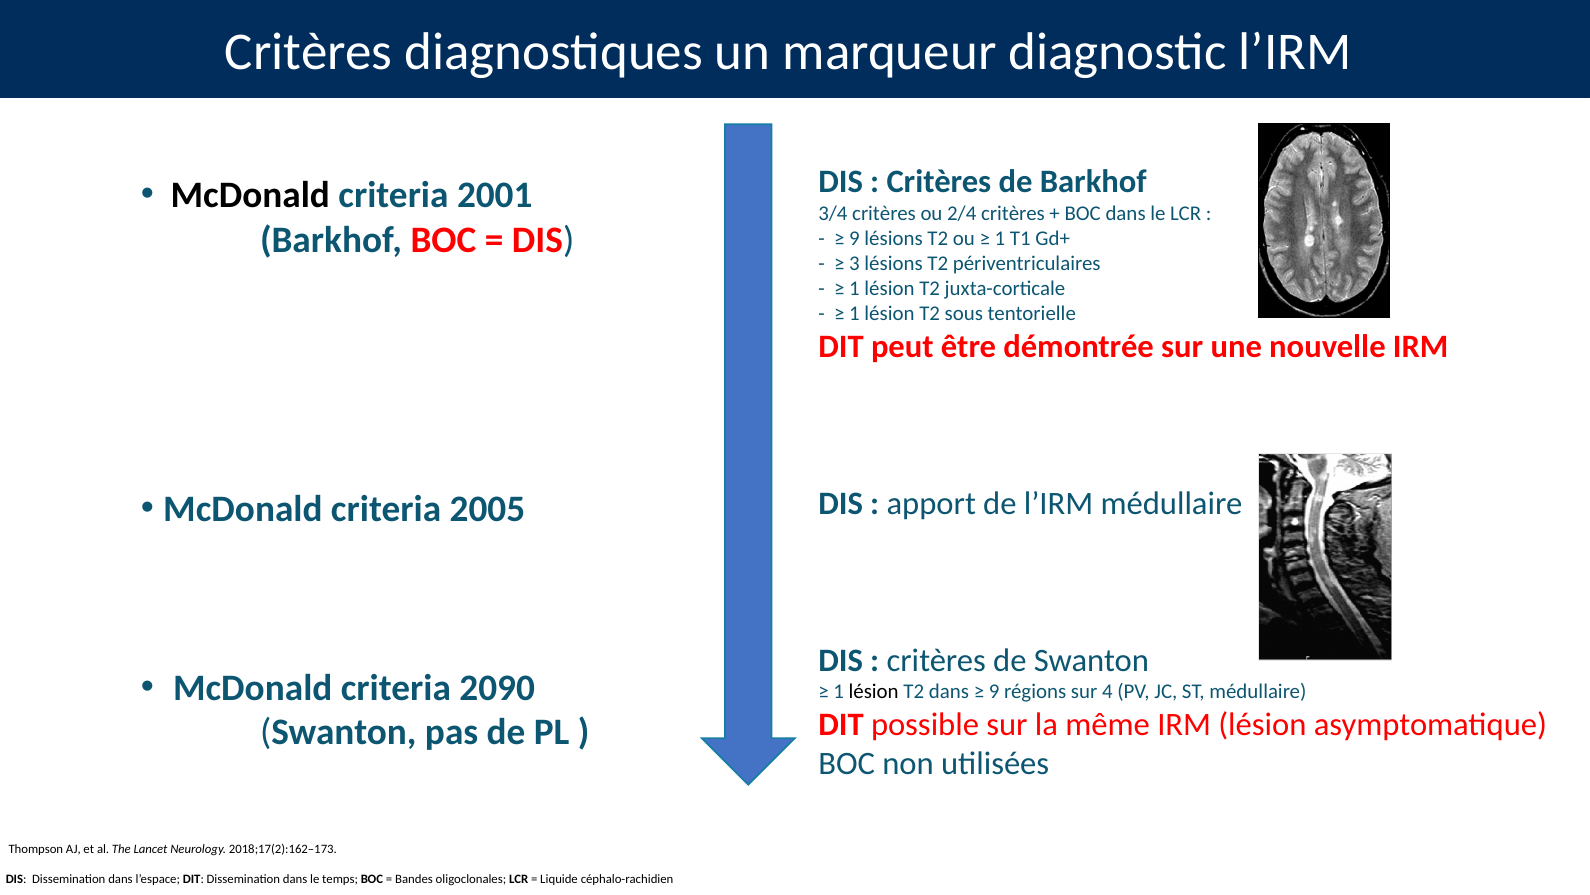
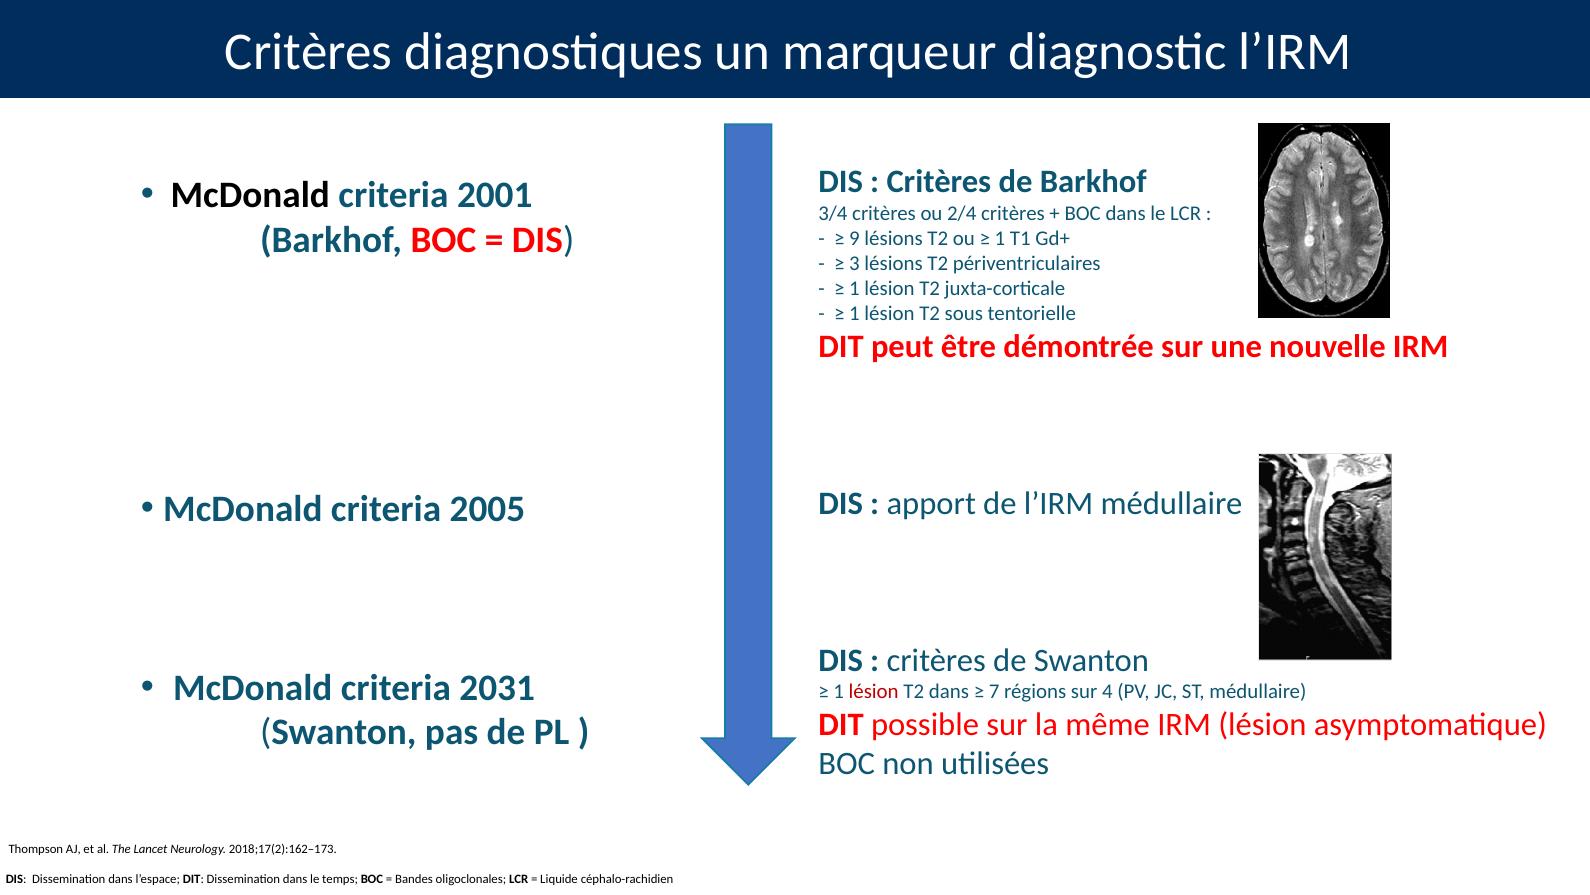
2090: 2090 -> 2031 (497, 687)
lésion colour: black -> red (874, 691)
9: 9 -> 7 (994, 691)
